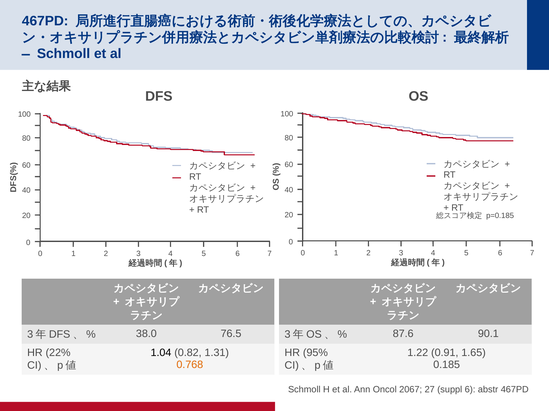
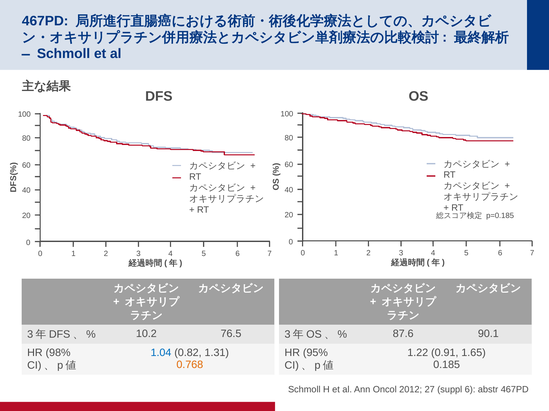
38.0: 38.0 -> 10.2 (146, 334)
22%: 22% -> 98% (58, 353)
1.04 colour: black -> blue (161, 353)
2067: 2067 -> 2012 (411, 390)
